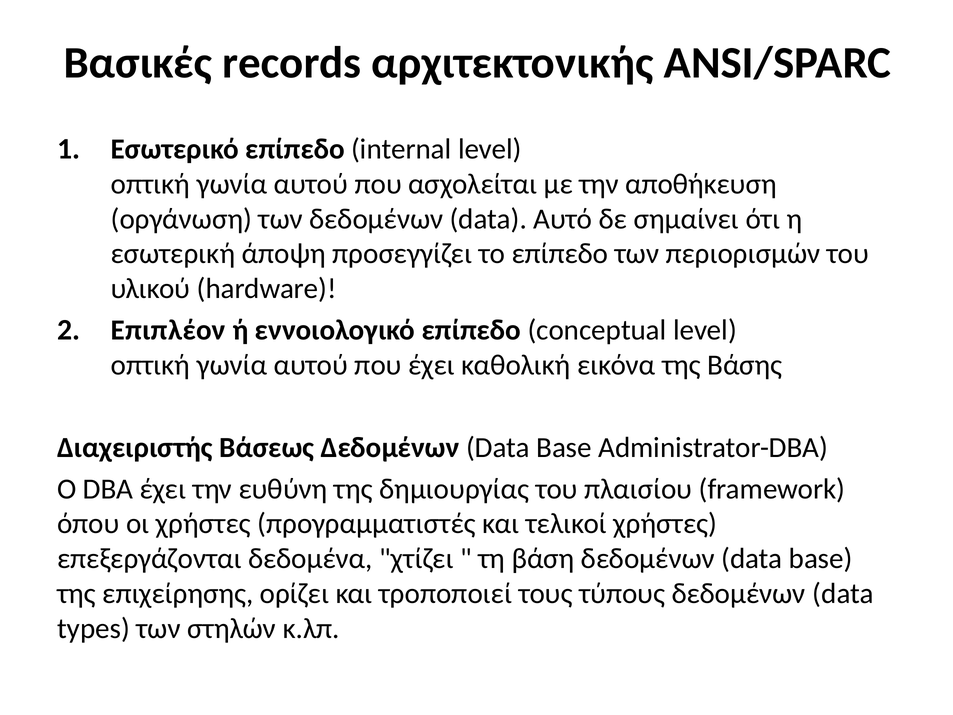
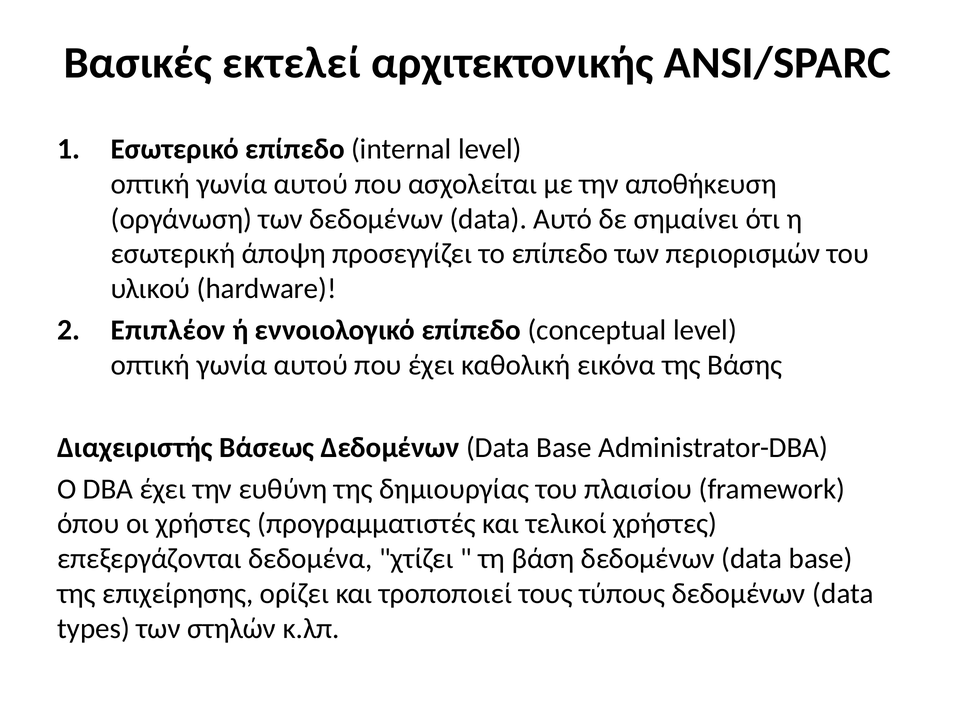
records: records -> εκτελεί (292, 63)
